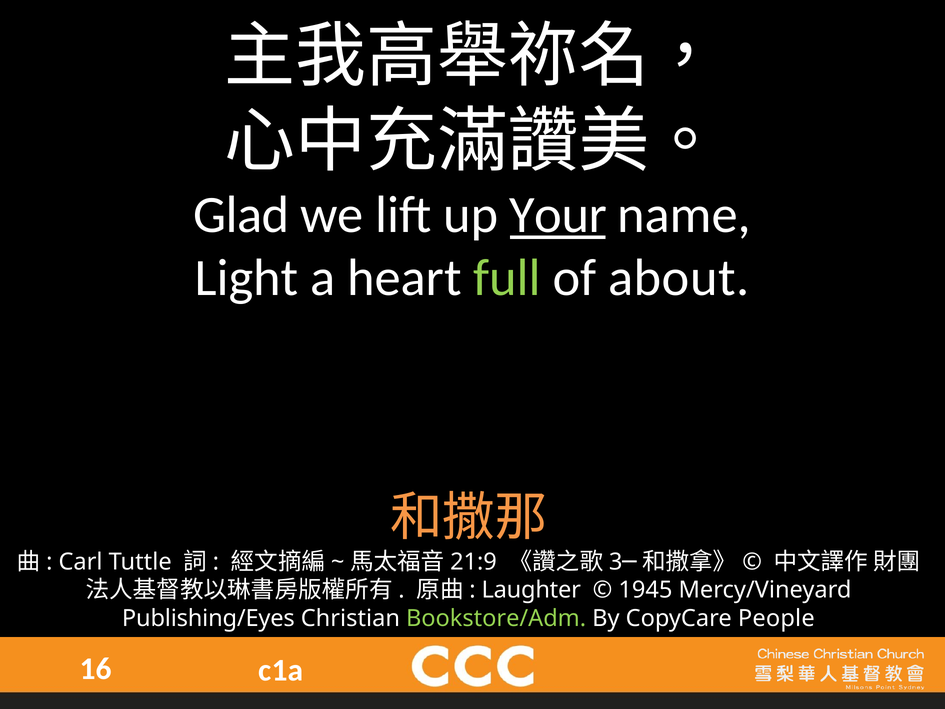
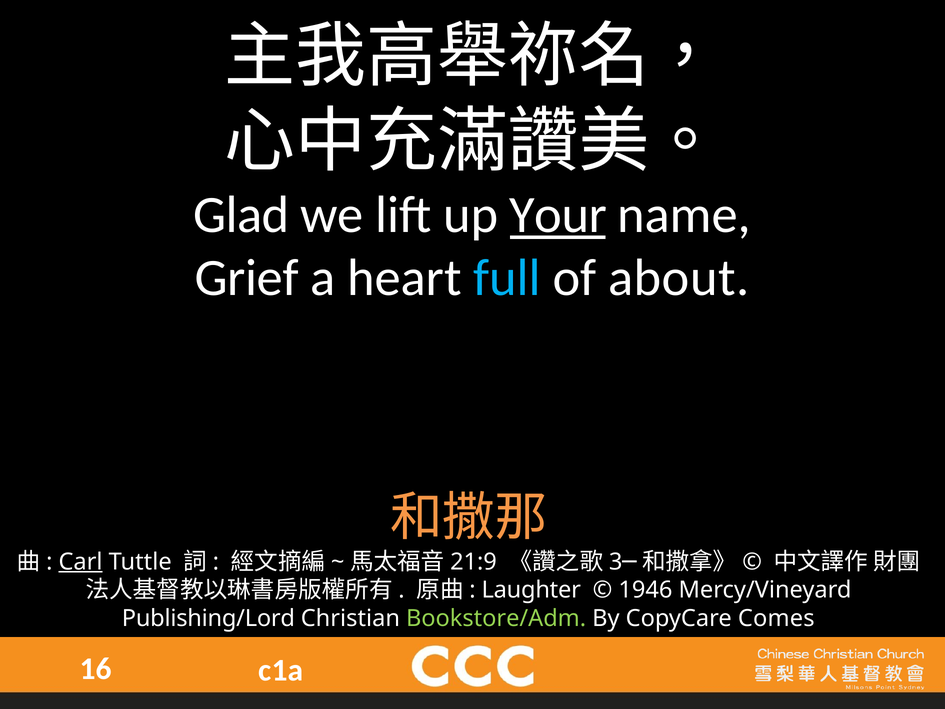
Light: Light -> Grief (247, 278)
full colour: light green -> light blue (507, 278)
Carl underline: none -> present (81, 562)
1945: 1945 -> 1946 (645, 590)
Publishing/Eyes: Publishing/Eyes -> Publishing/Lord (208, 618)
People: People -> Comes (776, 618)
